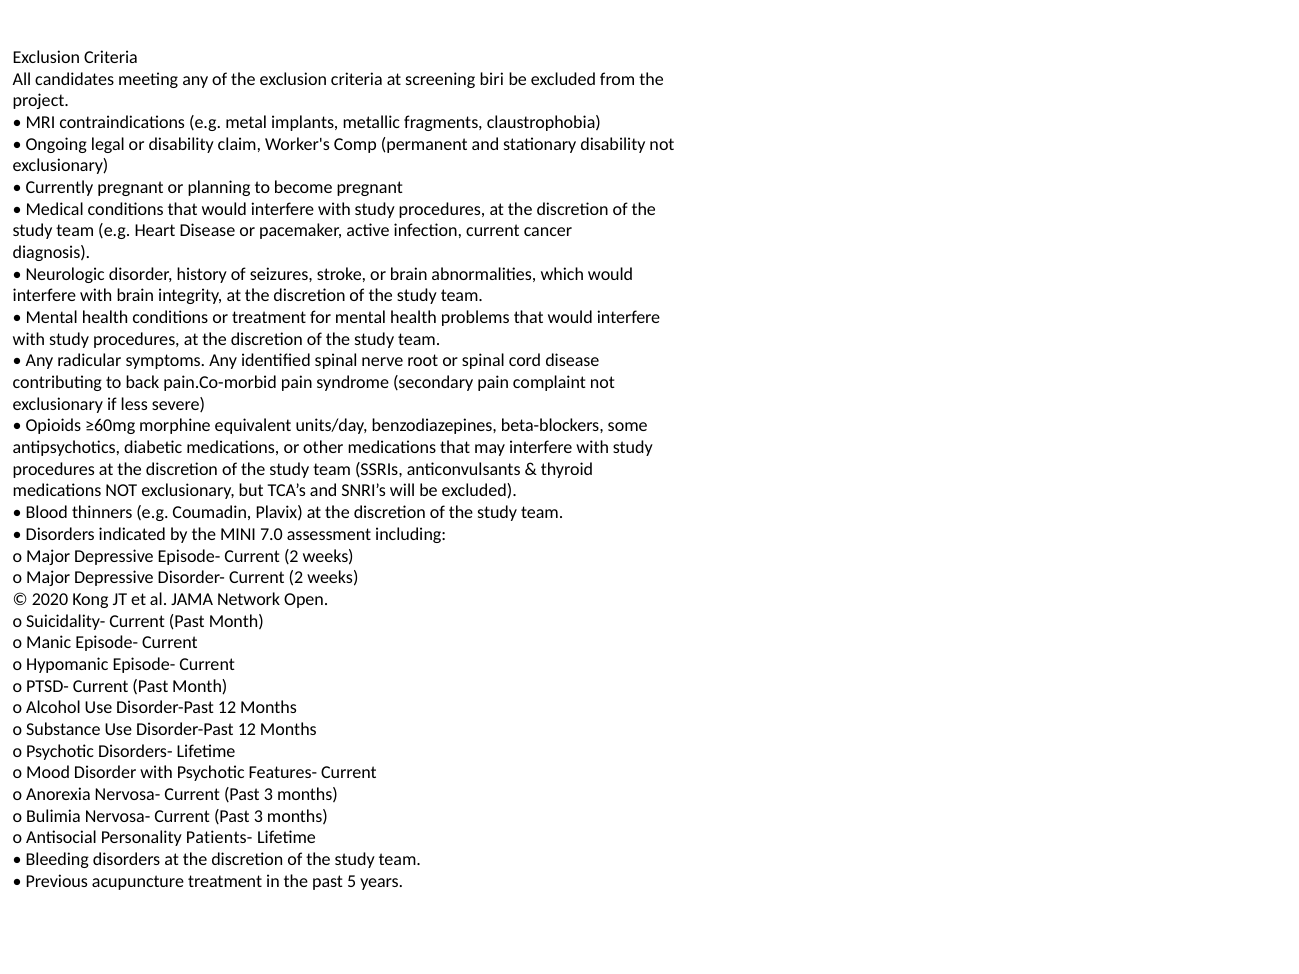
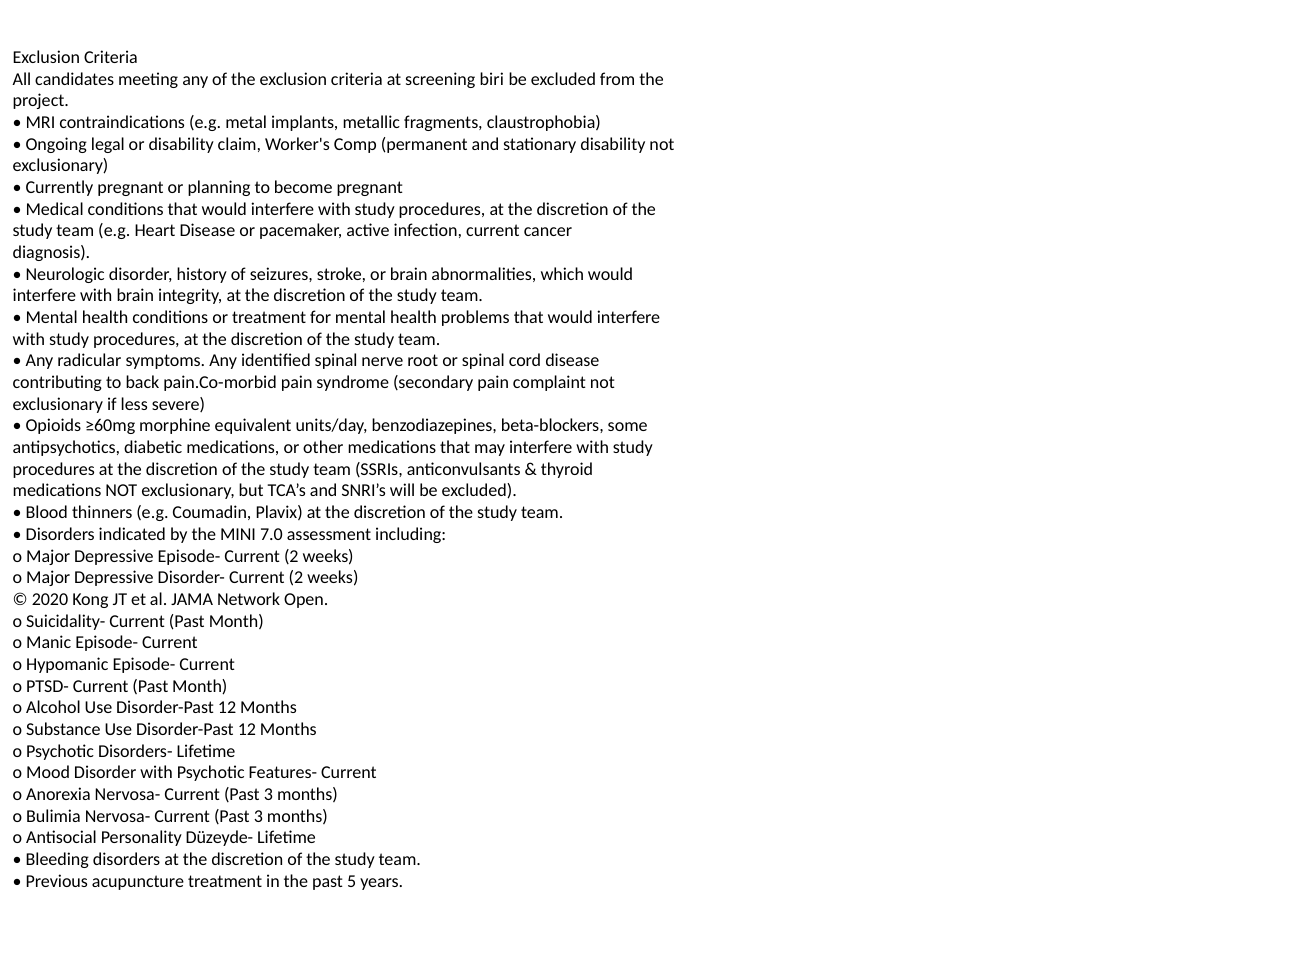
Patients-: Patients- -> Düzeyde- (219, 838)
